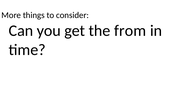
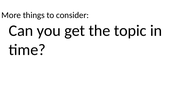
from: from -> topic (130, 31)
